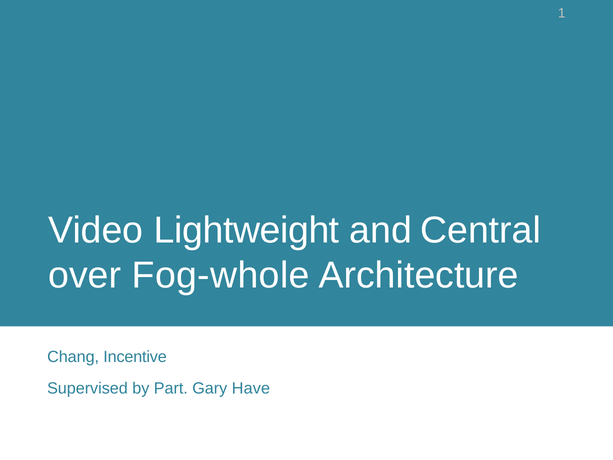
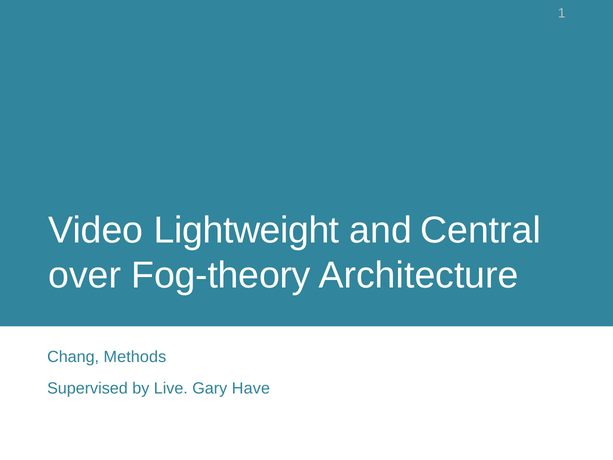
Fog-whole: Fog-whole -> Fog-theory (221, 275)
Incentive: Incentive -> Methods (135, 357)
Part: Part -> Live (171, 388)
